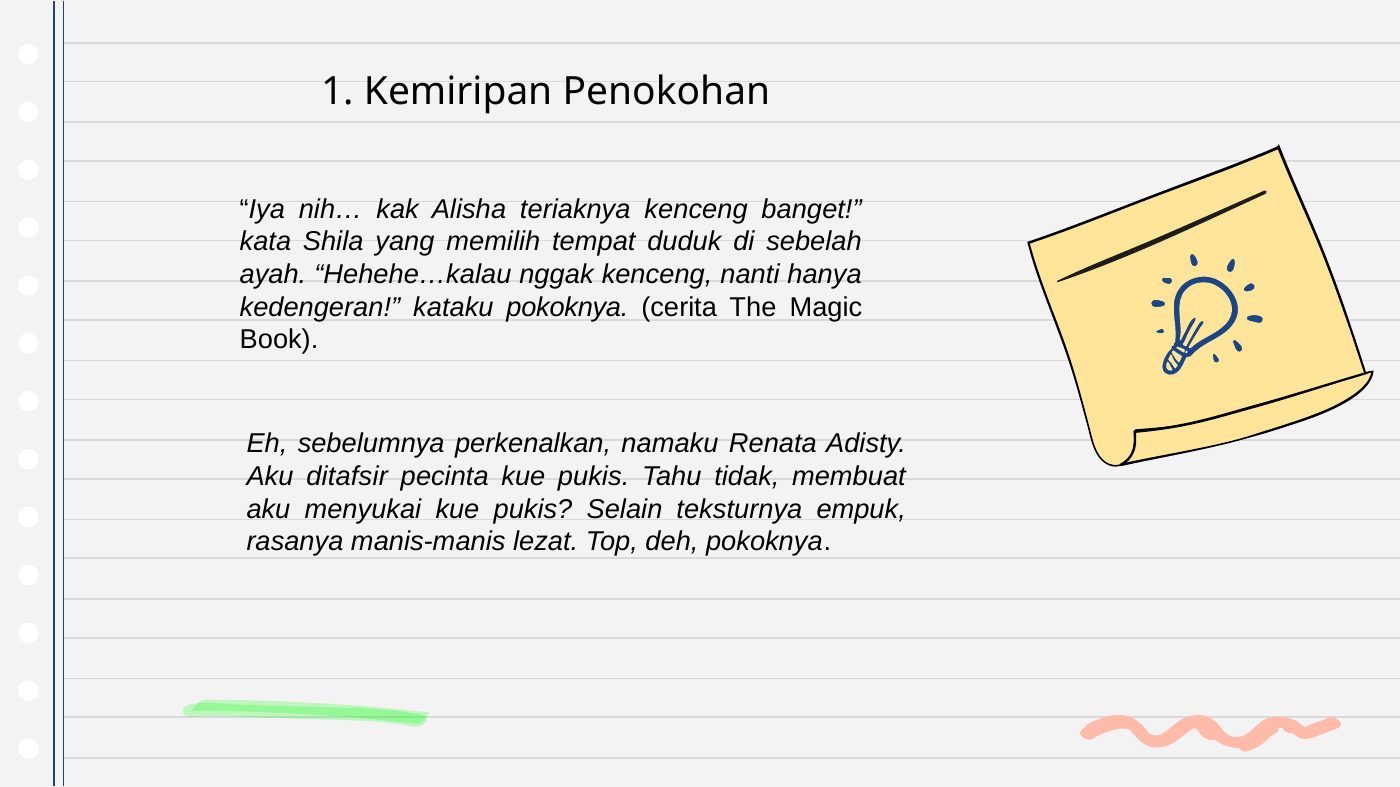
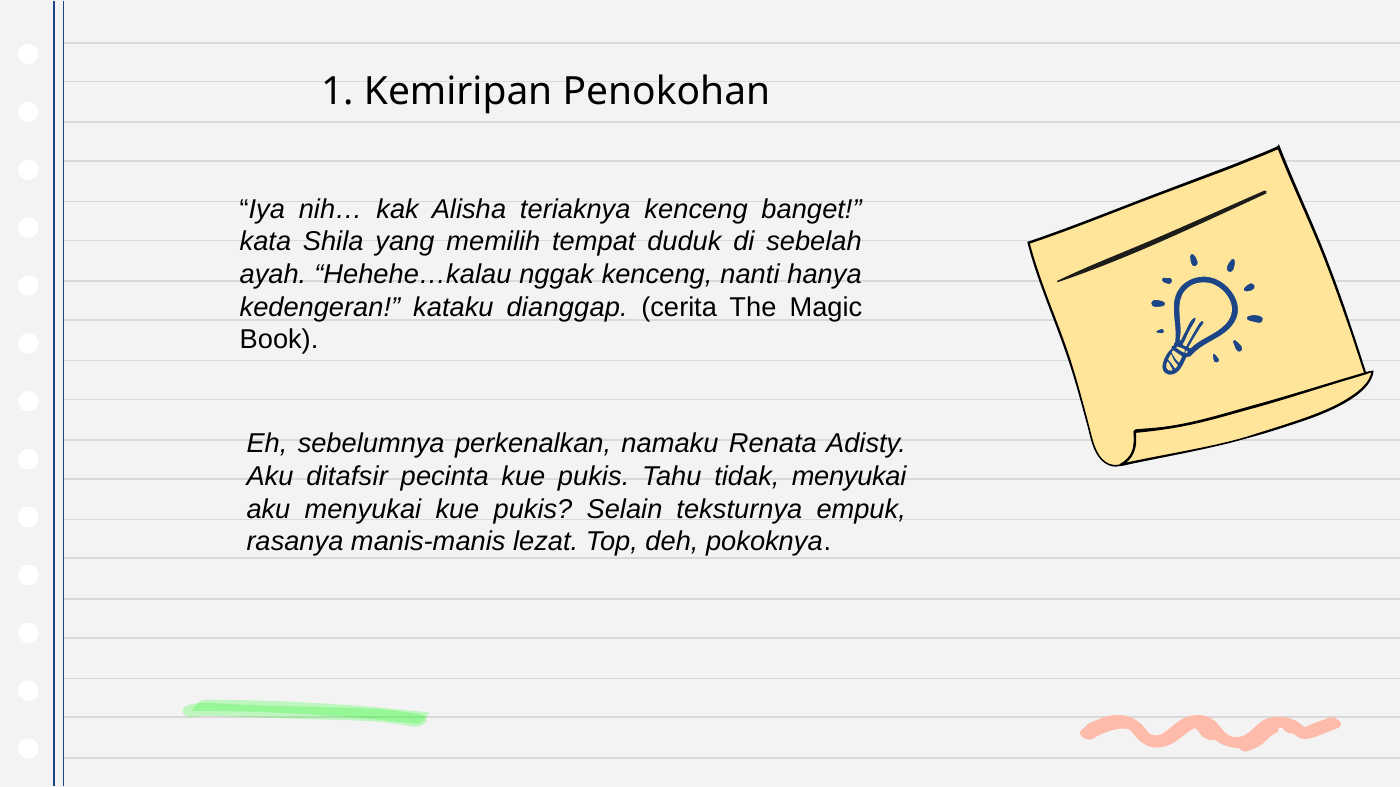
kataku pokoknya: pokoknya -> dianggap (567, 307)
tidak membuat: membuat -> menyukai (849, 477)
